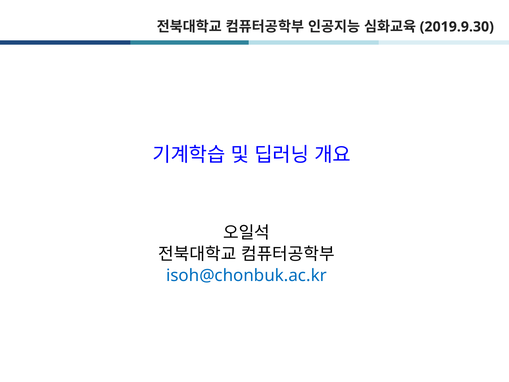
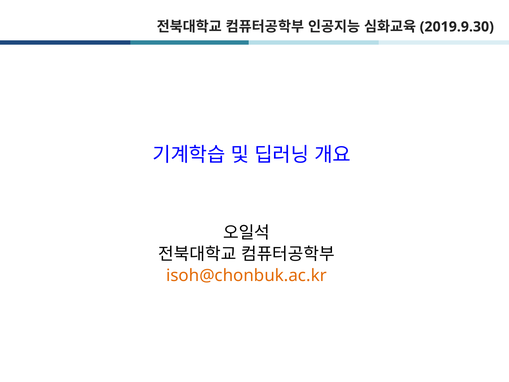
isoh@chonbuk.ac.kr colour: blue -> orange (246, 275)
